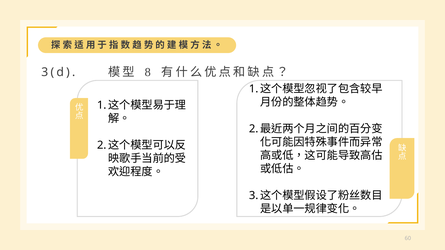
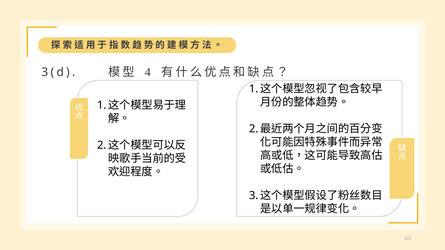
8: 8 -> 4 (148, 72)
